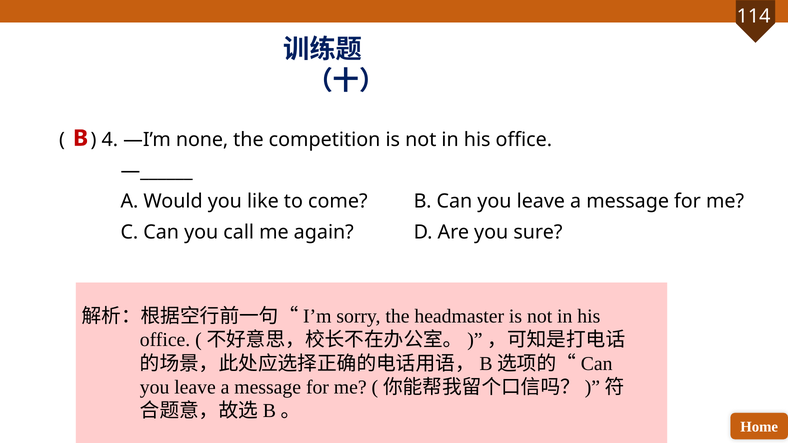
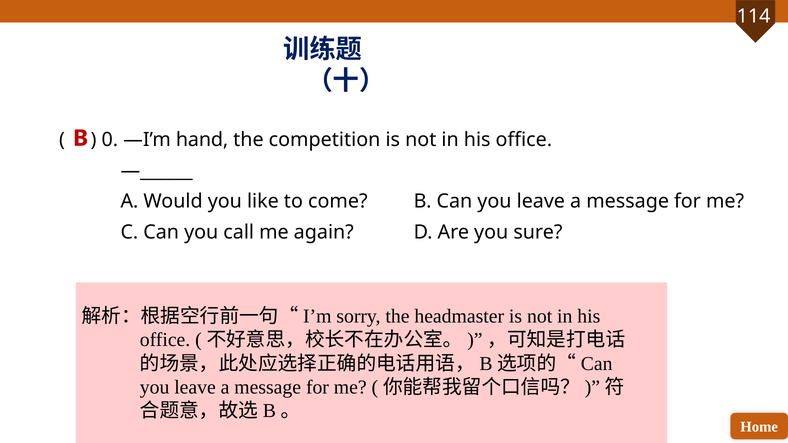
4: 4 -> 0 (110, 140)
none: none -> hand (202, 140)
